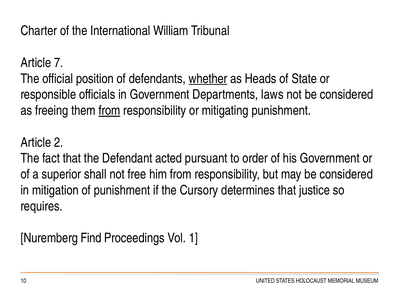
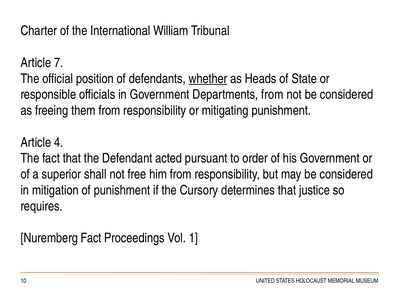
Departments laws: laws -> from (272, 95)
from underline: present -> none (109, 111)
2: 2 -> 4 (59, 143)
Nuremberg Find: Find -> Fact (91, 238)
